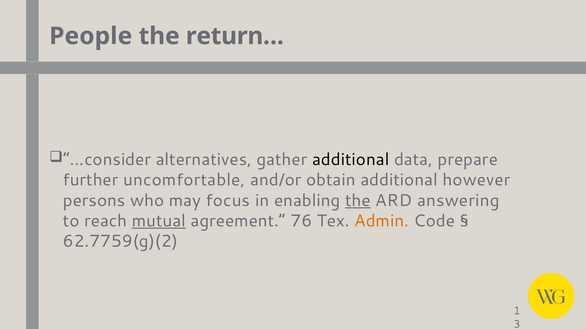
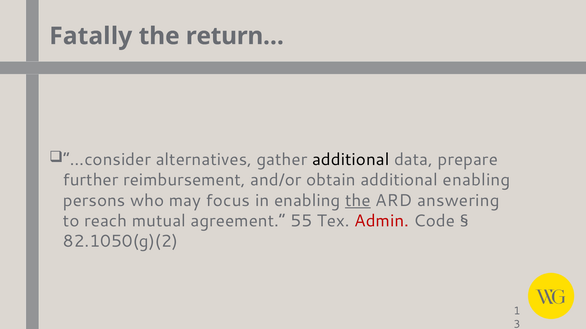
People: People -> Fatally (91, 36)
uncomfortable: uncomfortable -> reimbursement (184, 180)
additional however: however -> enabling (476, 180)
mutual underline: present -> none (159, 221)
76: 76 -> 55 (301, 221)
Admin colour: orange -> red (382, 221)
62.7759(g)(2: 62.7759(g)(2 -> 82.1050(g)(2 (121, 242)
